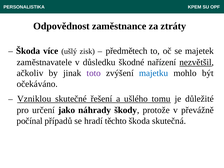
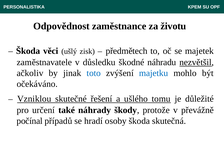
ztráty: ztráty -> životu (173, 26)
více: více -> věci (51, 51)
nařízení: nařízení -> náhradu (162, 62)
toto colour: purple -> blue (94, 73)
jako: jako -> také (67, 110)
těchto: těchto -> osoby (116, 121)
